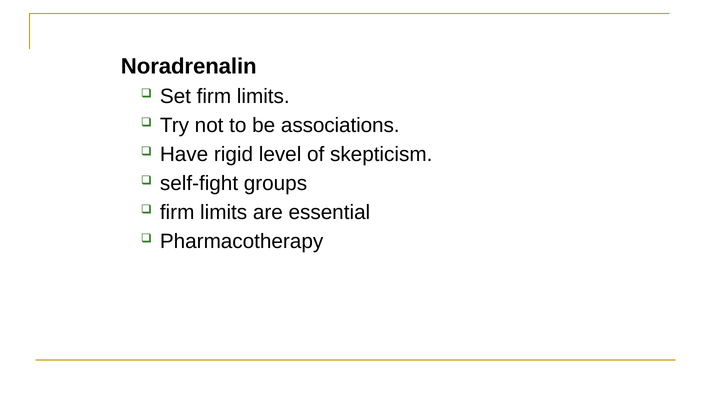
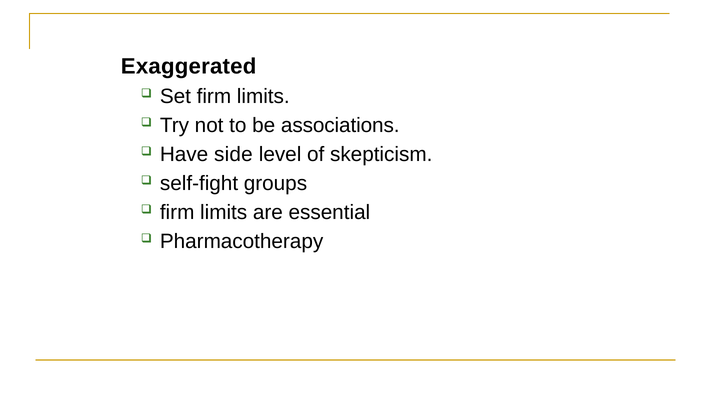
Noradrenalin: Noradrenalin -> Exaggerated (189, 66)
rigid: rigid -> side (233, 154)
